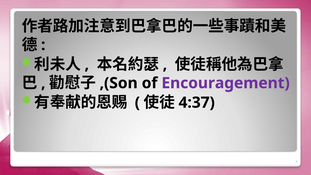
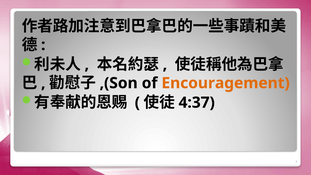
Encouragement colour: purple -> orange (226, 83)
